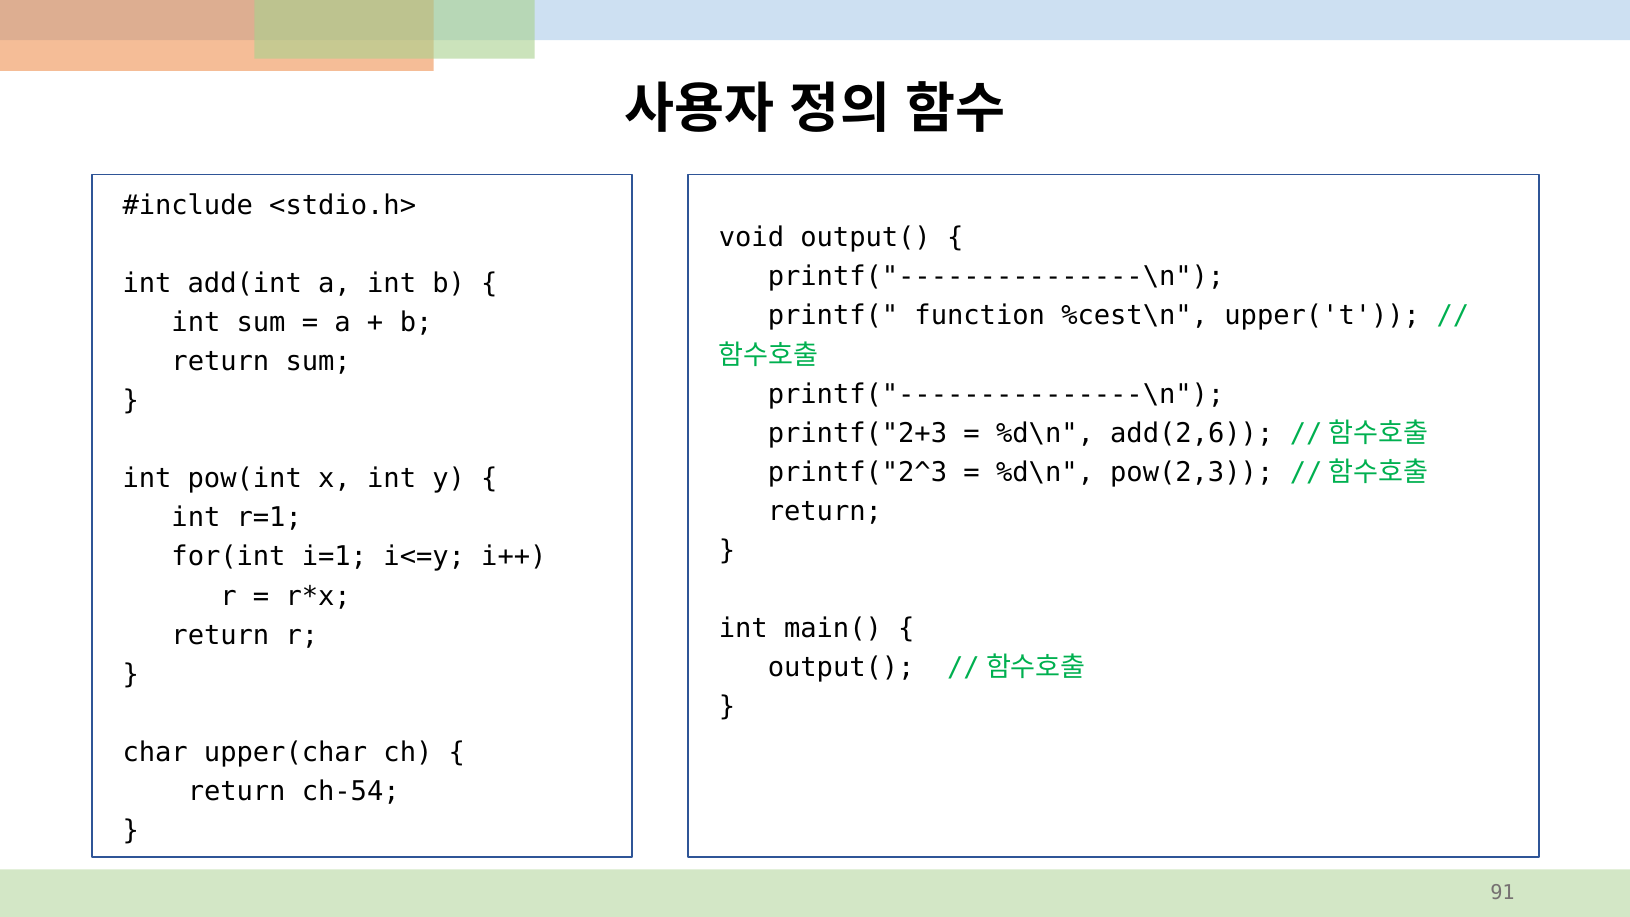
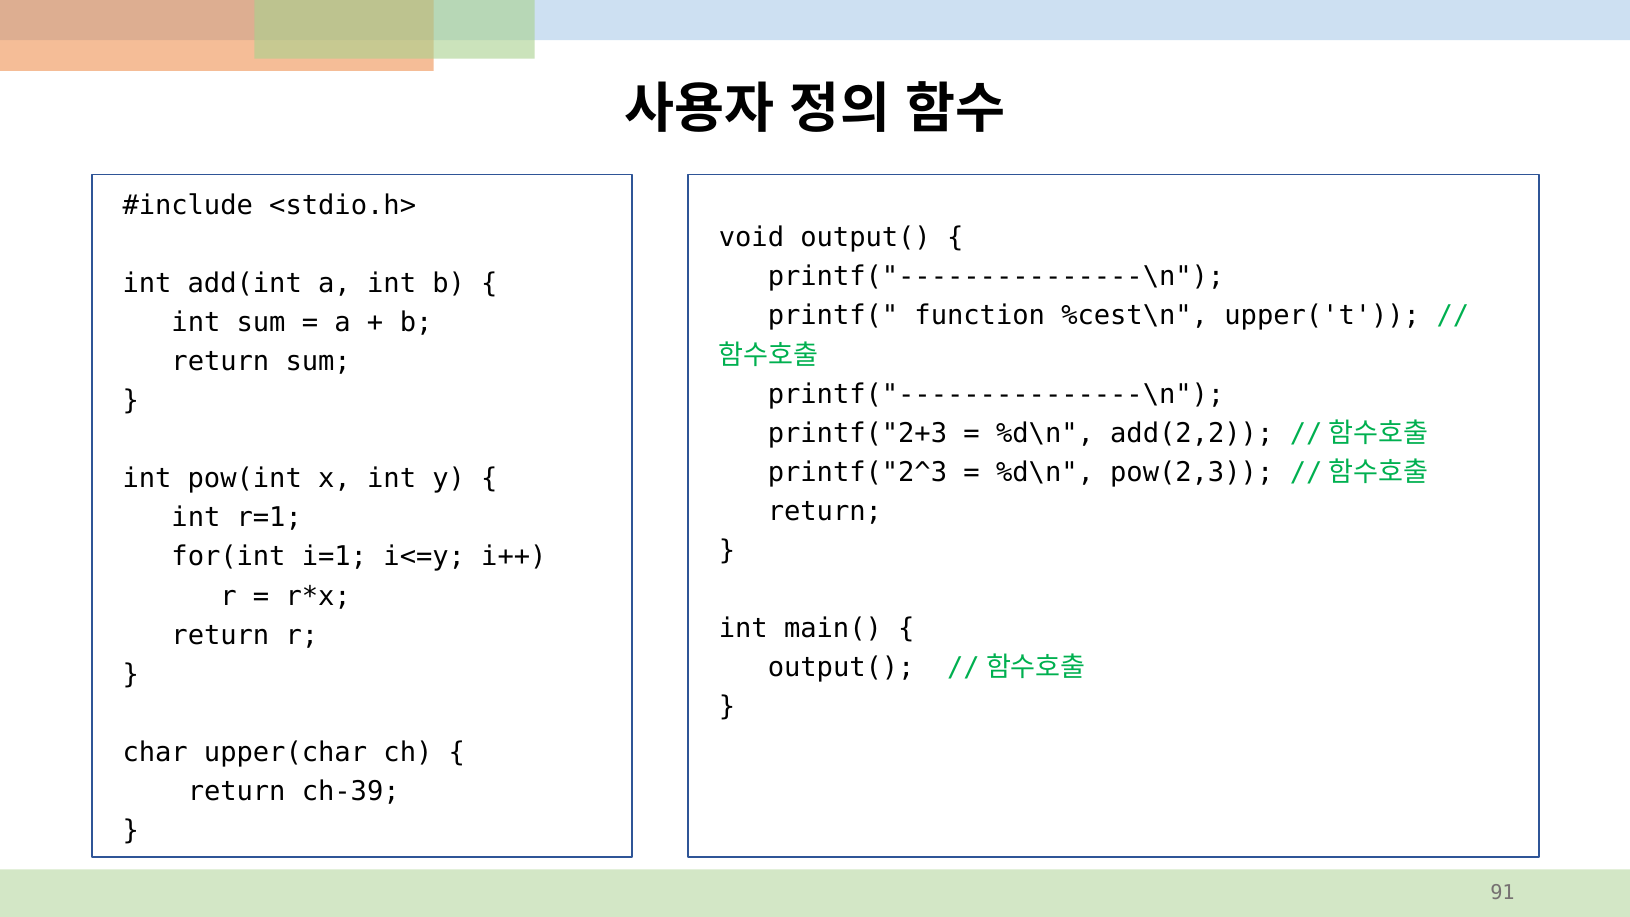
add(2,6: add(2,6 -> add(2,2 (1192, 433)
ch-54: ch-54 -> ch-39 (351, 791)
